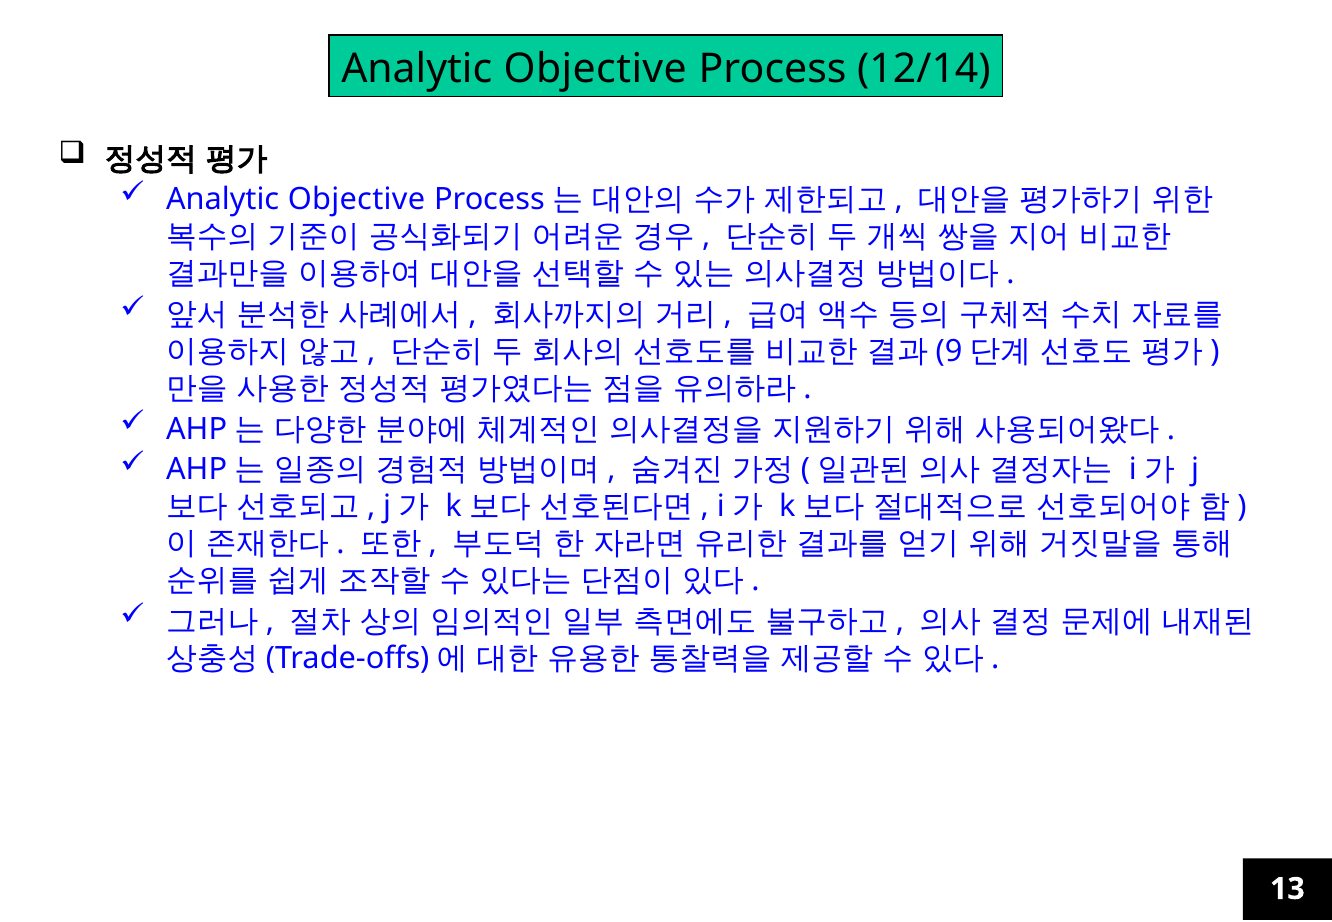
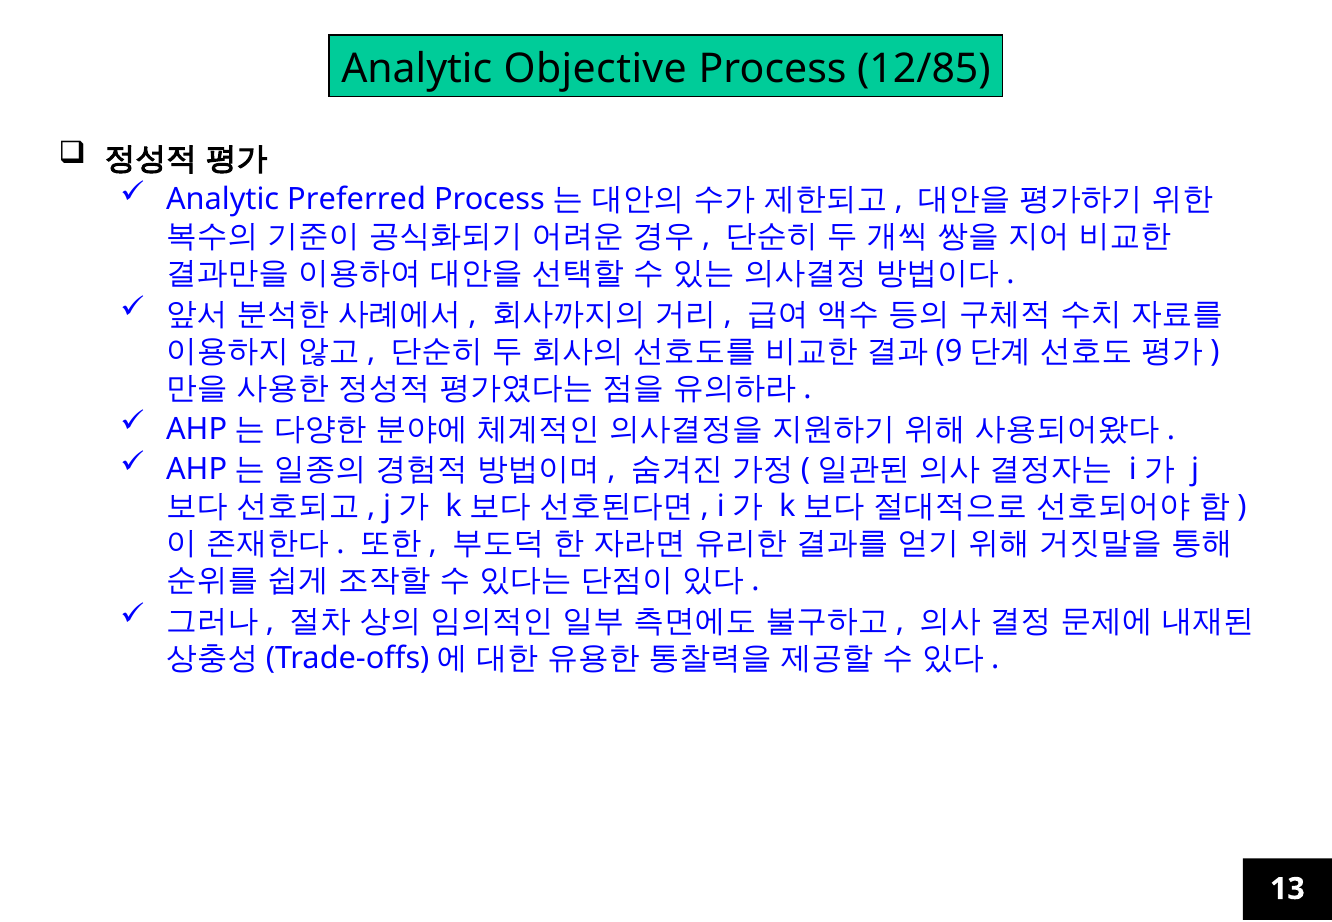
12/14: 12/14 -> 12/85 (924, 69)
Objective: Objective -> Preferred (357, 200)
